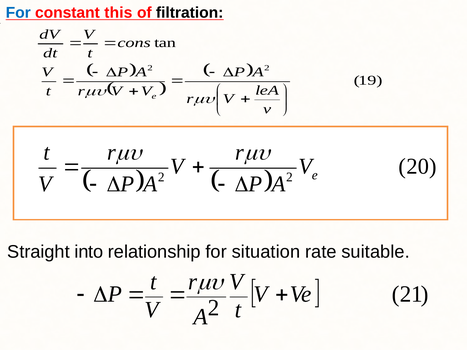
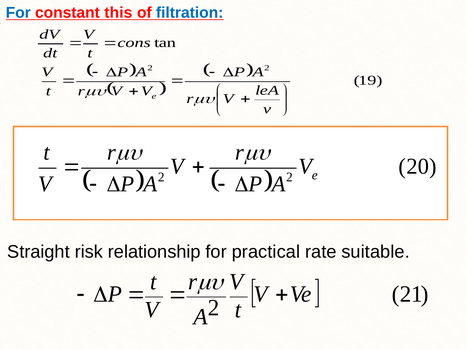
filtration colour: black -> blue (190, 13)
into: into -> risk (89, 252)
situation: situation -> practical (266, 252)
